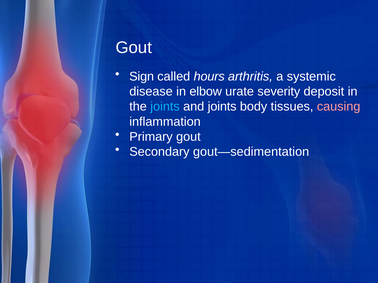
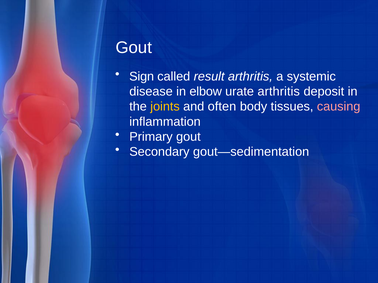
hours: hours -> result (209, 76)
urate severity: severity -> arthritis (279, 92)
joints colour: light blue -> yellow (165, 107)
and joints: joints -> often (222, 107)
